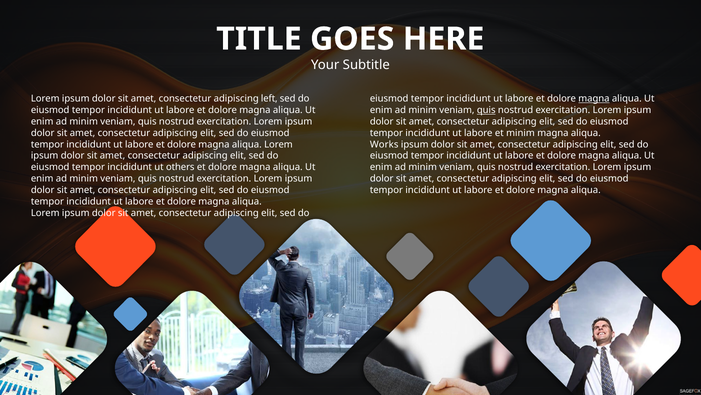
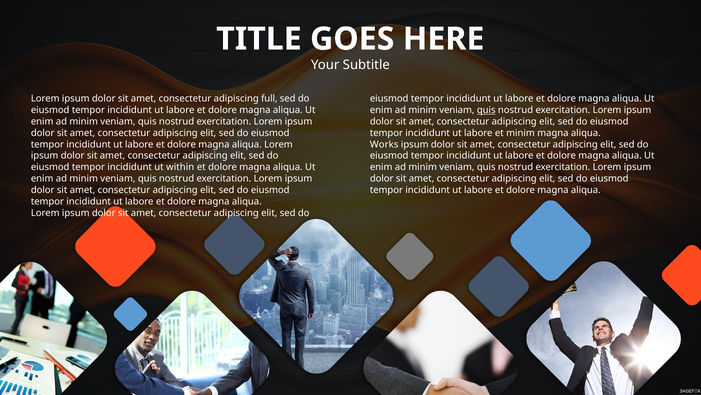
left: left -> full (269, 99)
magna underline: present -> none (594, 99)
others: others -> within (180, 167)
